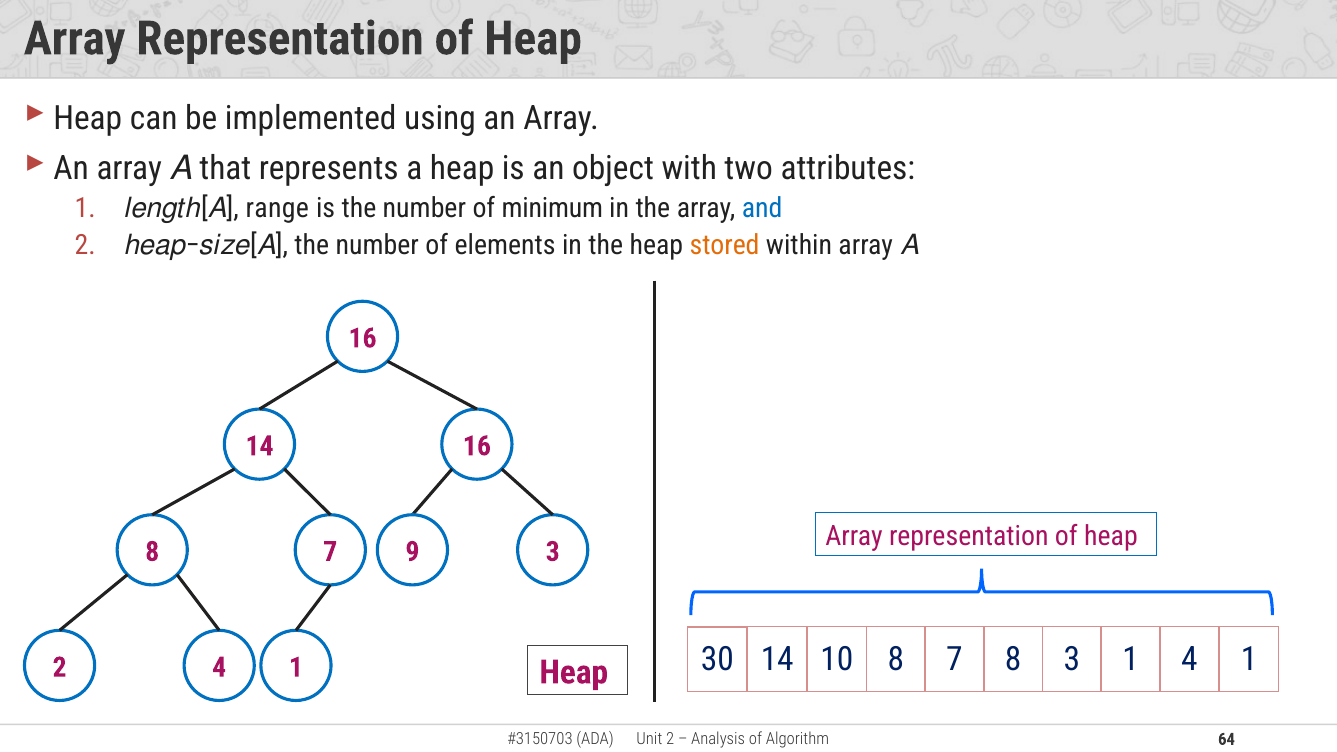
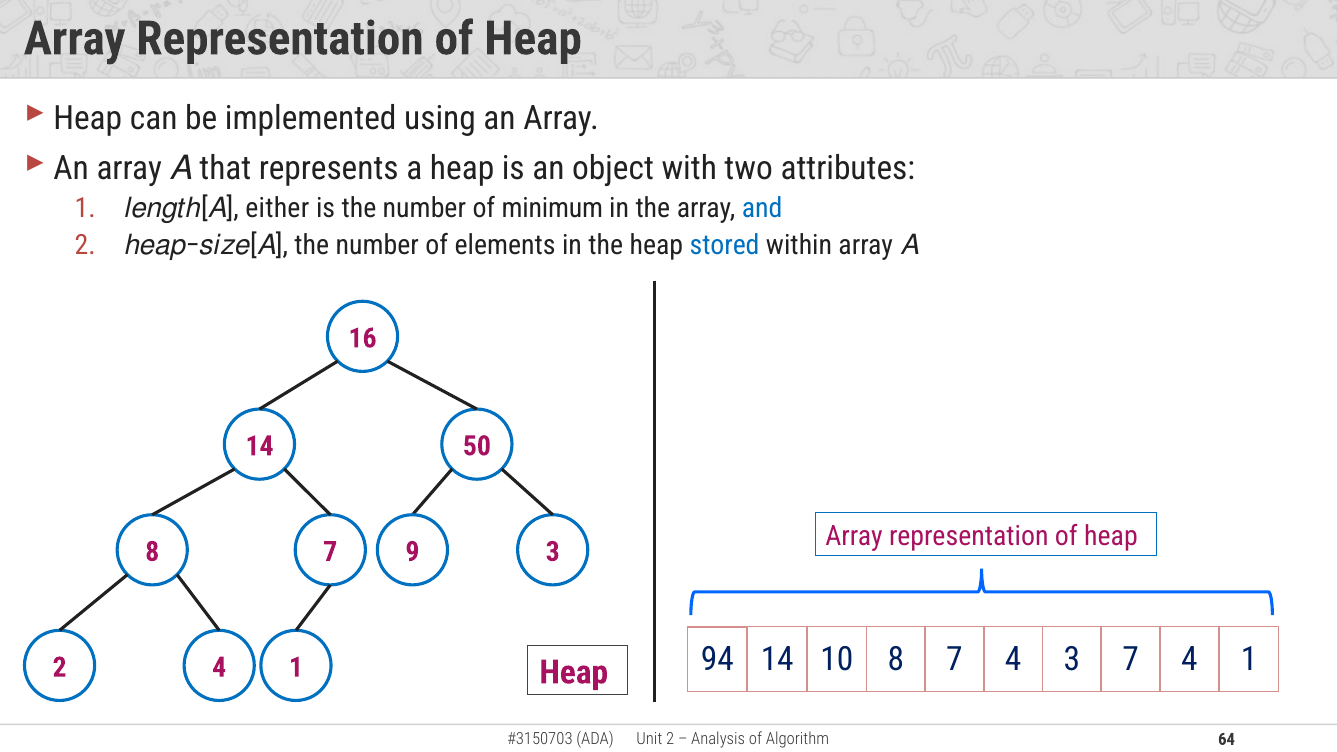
range: range -> either (277, 208)
stored colour: orange -> blue (725, 245)
14 16: 16 -> 50 (477, 446)
30: 30 -> 94 (717, 660)
8 7 8: 8 -> 4 (1013, 659)
3 1: 1 -> 7 (1131, 659)
